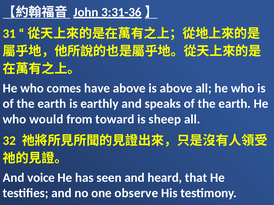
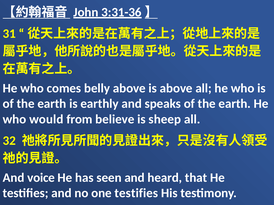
have: have -> belly (97, 88)
toward: toward -> believe (115, 119)
one observe: observe -> testifies (136, 194)
